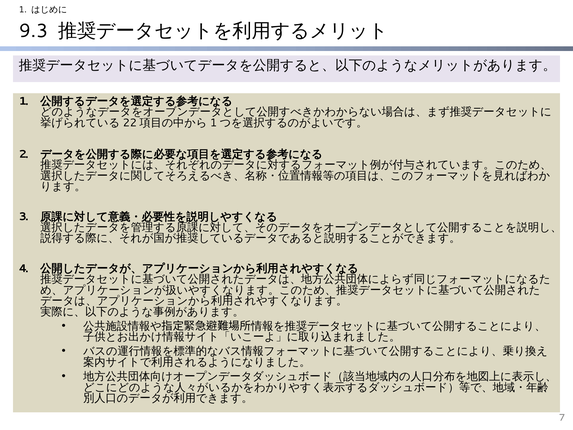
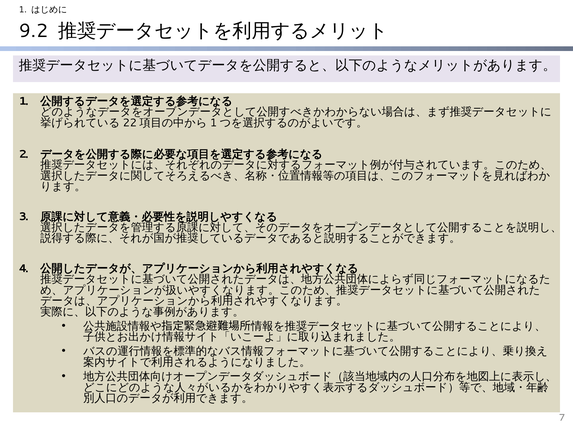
9.3: 9.3 -> 9.2 (34, 31)
